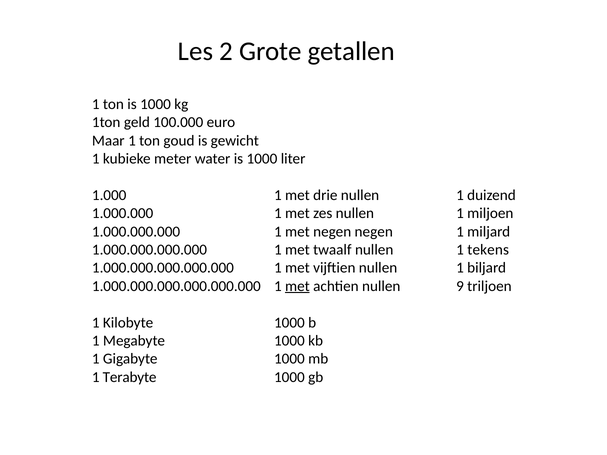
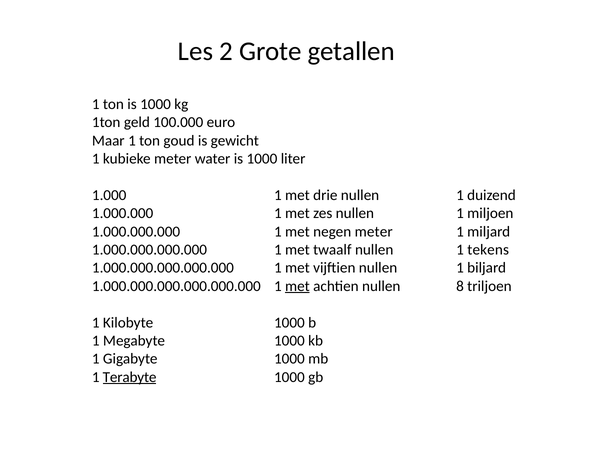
negen negen: negen -> meter (374, 232)
9: 9 -> 8 (460, 286)
Terabyte underline: none -> present (130, 377)
